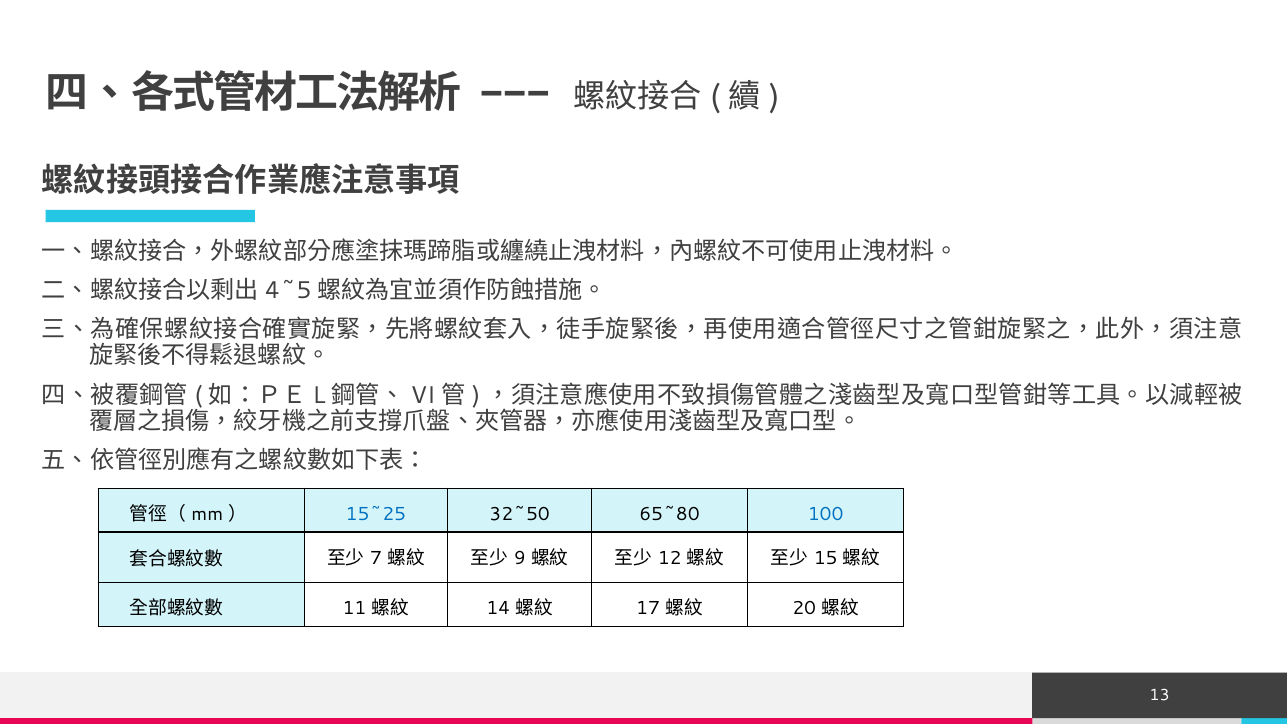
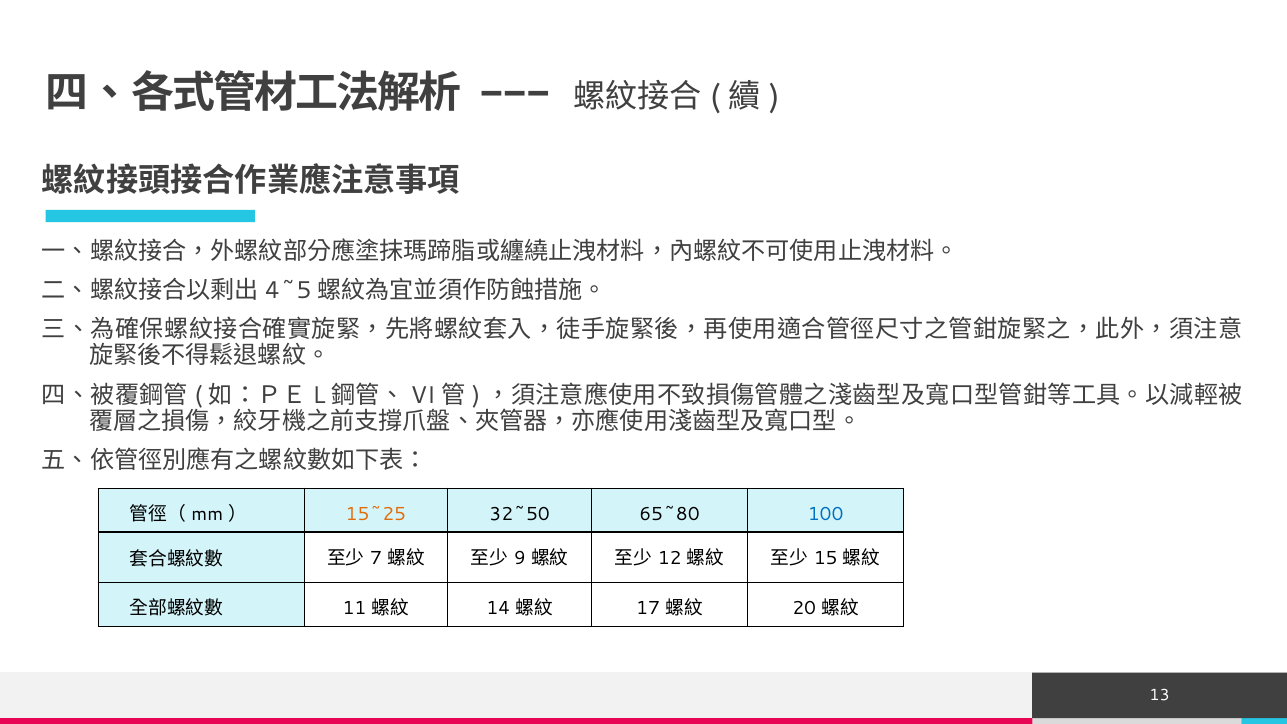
15~25 colour: blue -> orange (376, 514)
